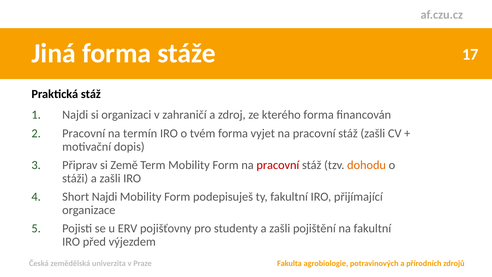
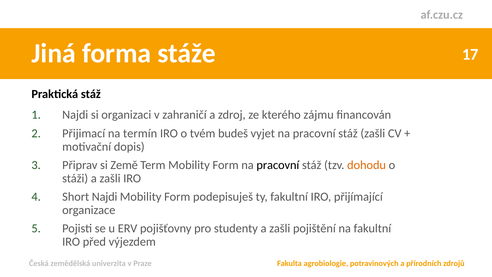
kterého forma: forma -> zájmu (319, 115)
Pracovní: Pracovní -> Přijimací (84, 133)
tvém forma: forma -> budeš (233, 133)
pracovní colour: red -> black (278, 165)
